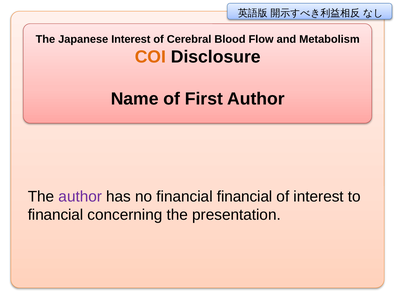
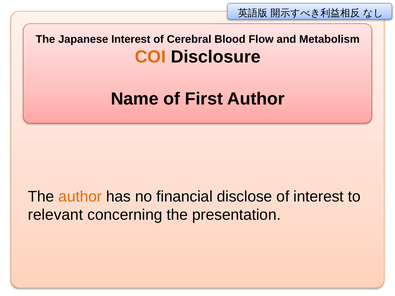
author colour: purple -> orange (80, 197)
financial financial: financial -> disclose (245, 197)
financial: financial -> relevant (55, 215)
